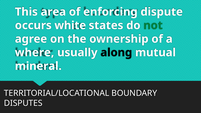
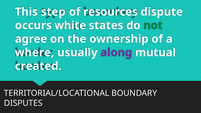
area: area -> step (53, 12)
enforcing: enforcing -> resources (110, 12)
along colour: black -> purple (116, 53)
mineral: mineral -> created (38, 66)
